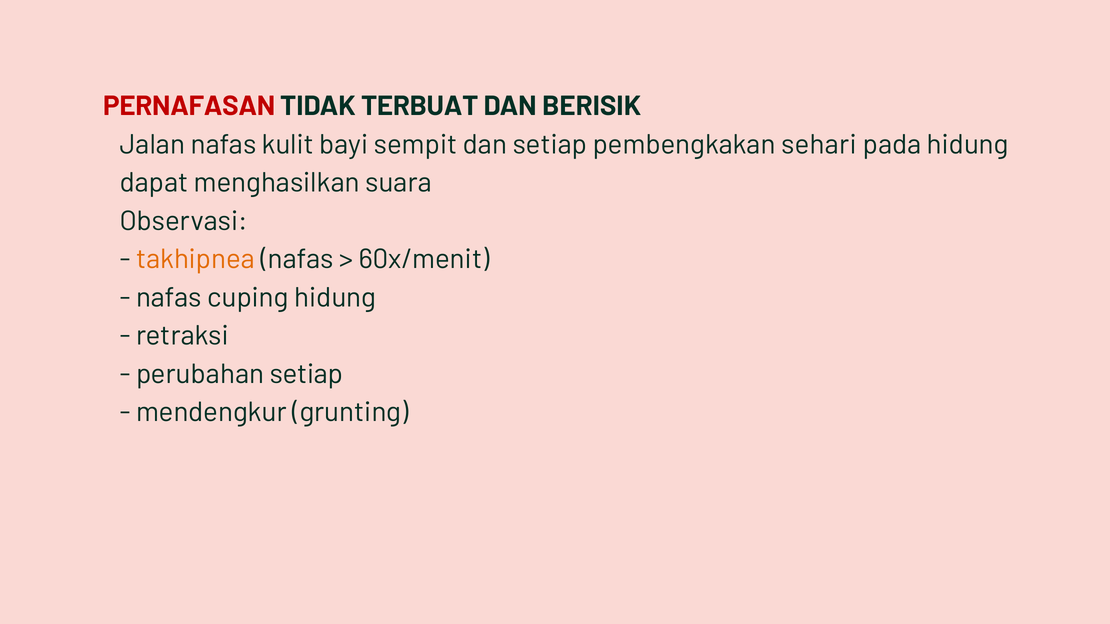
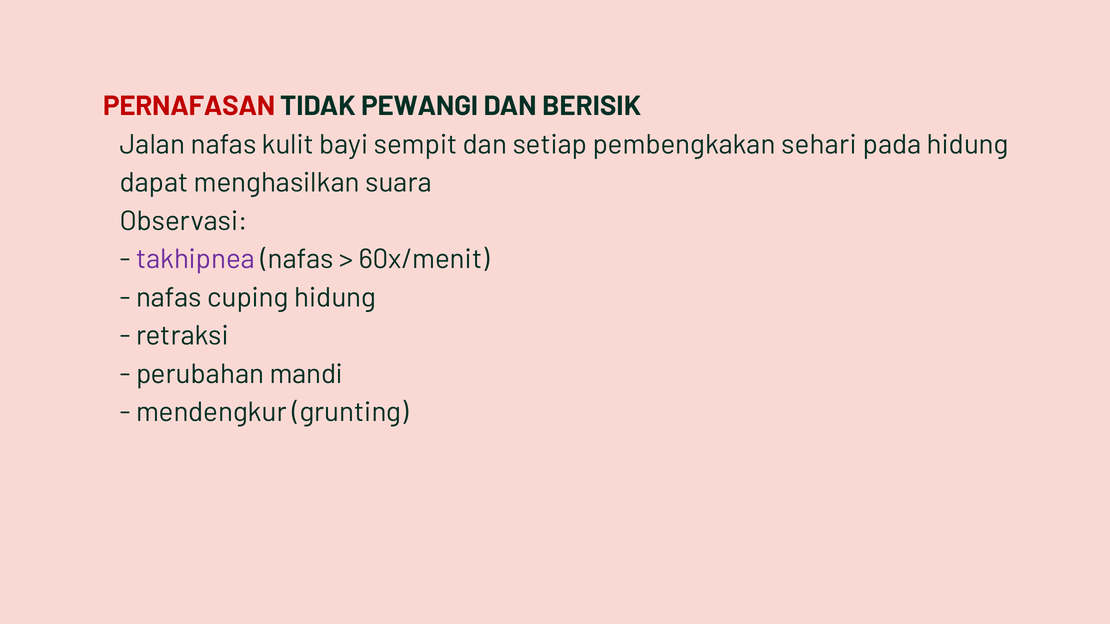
TERBUAT: TERBUAT -> PEWANGI (420, 106)
takhipnea colour: orange -> purple (196, 259)
perubahan setiap: setiap -> mandi (306, 374)
